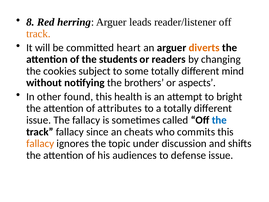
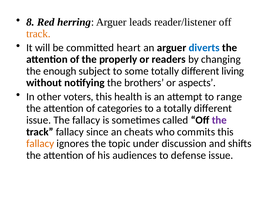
diverts colour: orange -> blue (204, 48)
students: students -> properly (118, 59)
cookies: cookies -> enough (60, 71)
mind: mind -> living (233, 71)
found: found -> voters (79, 97)
bright: bright -> range (229, 97)
attributes: attributes -> categories (120, 108)
the colour: blue -> purple (219, 120)
